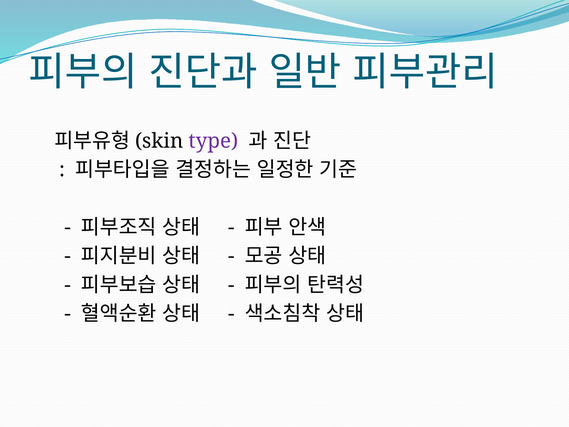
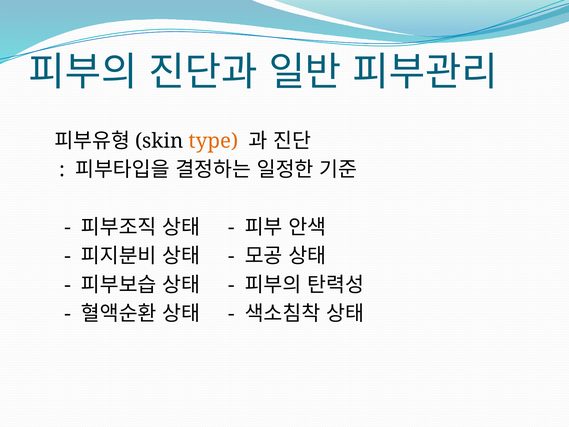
type colour: purple -> orange (213, 141)
